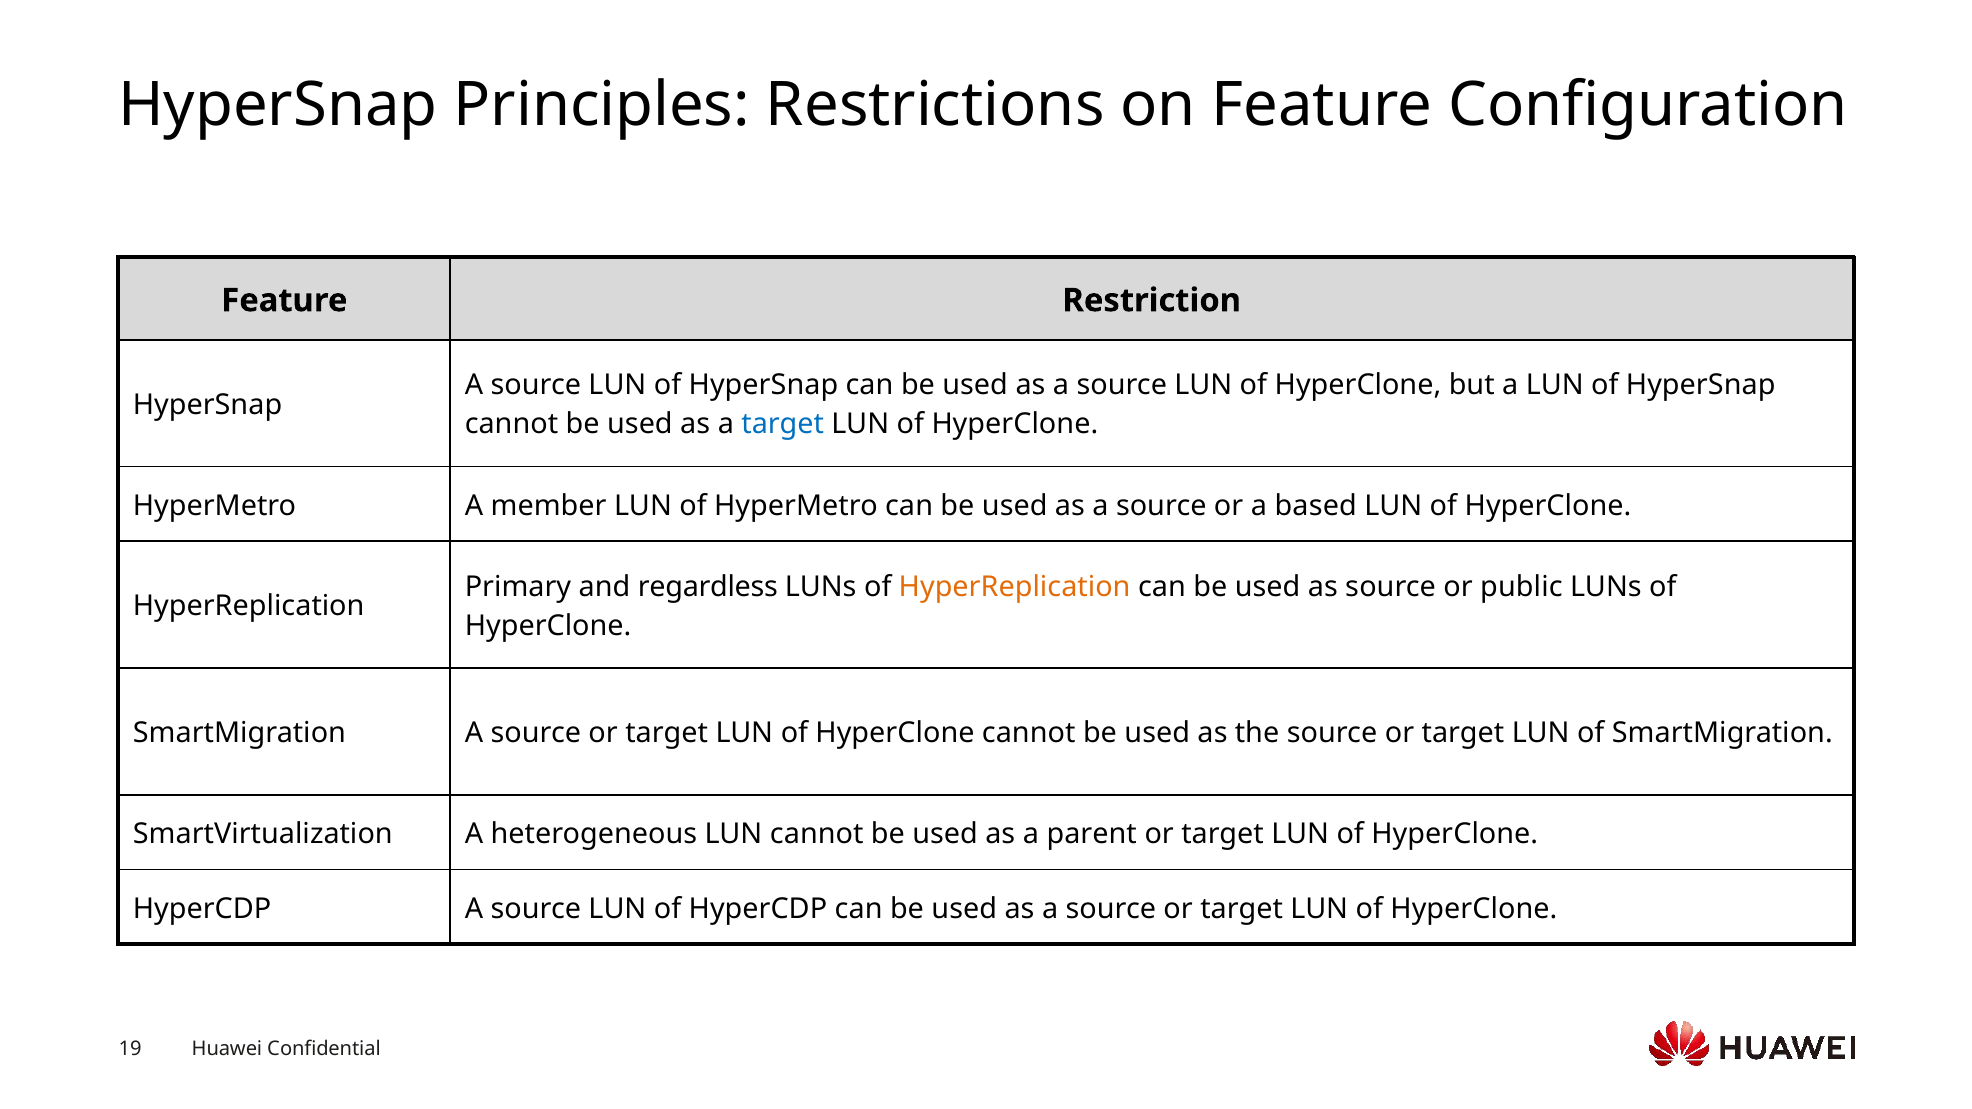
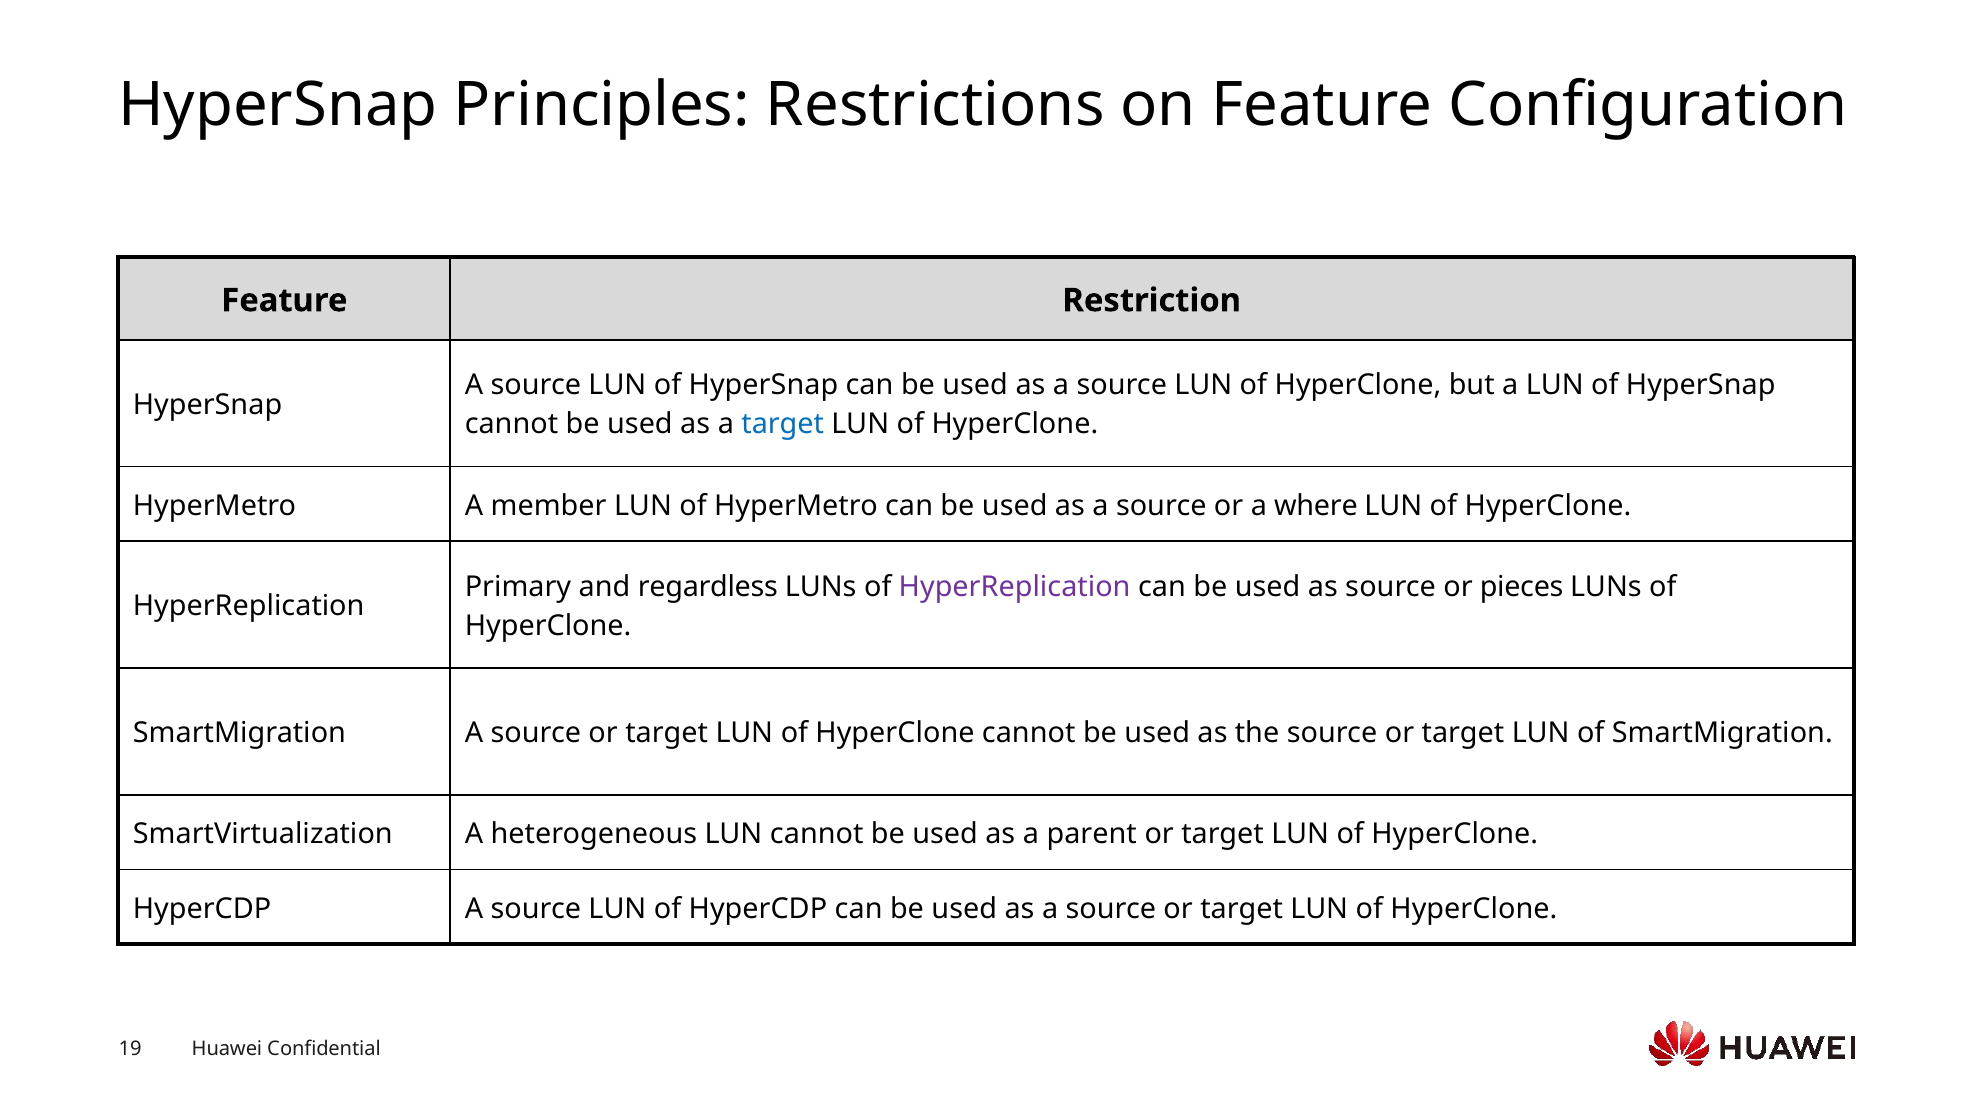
based: based -> where (1316, 506)
HyperReplication colour: orange -> purple (1015, 587)
public: public -> pieces (1522, 587)
